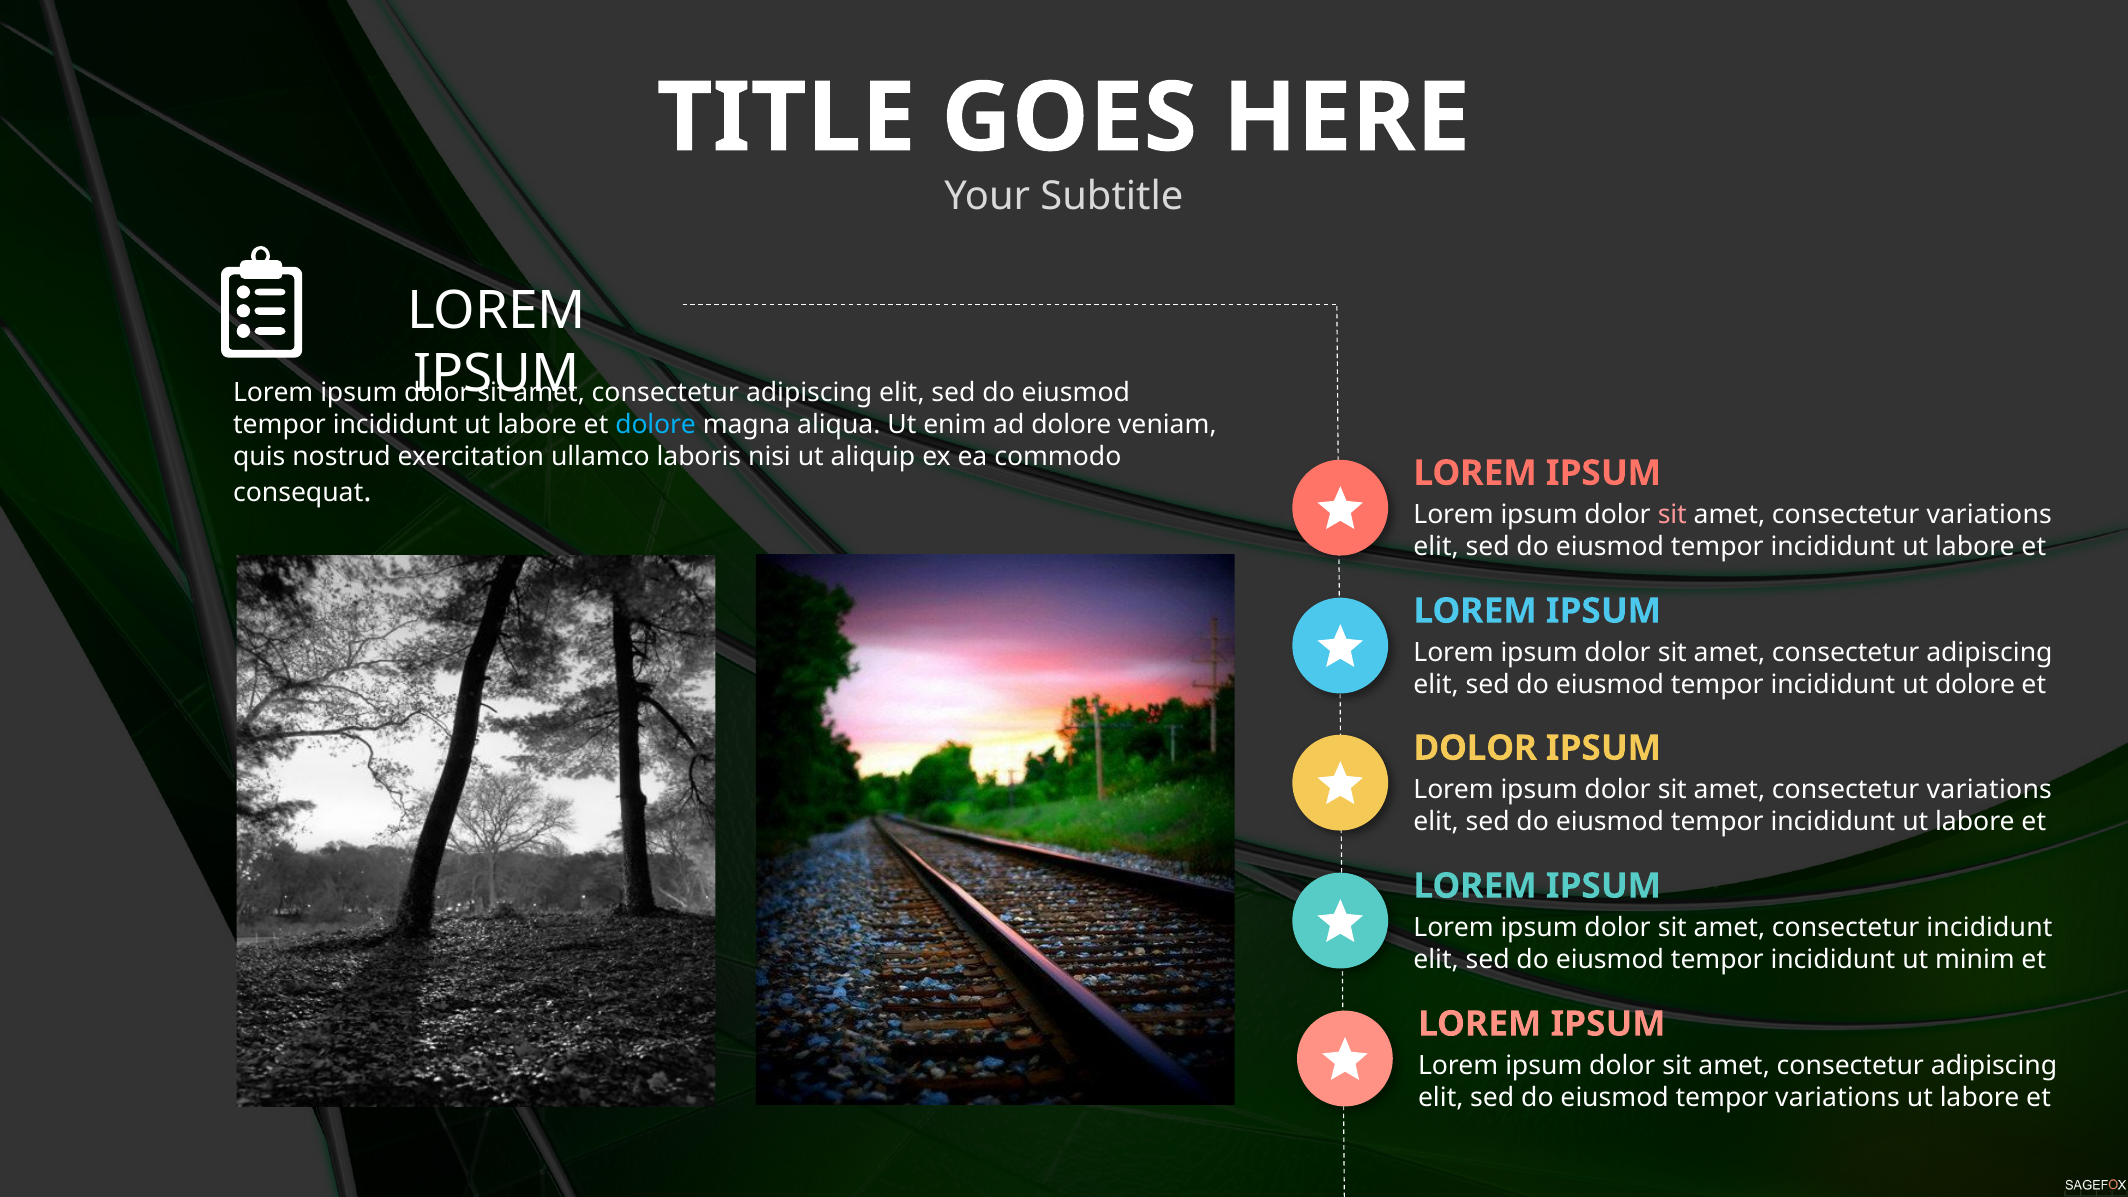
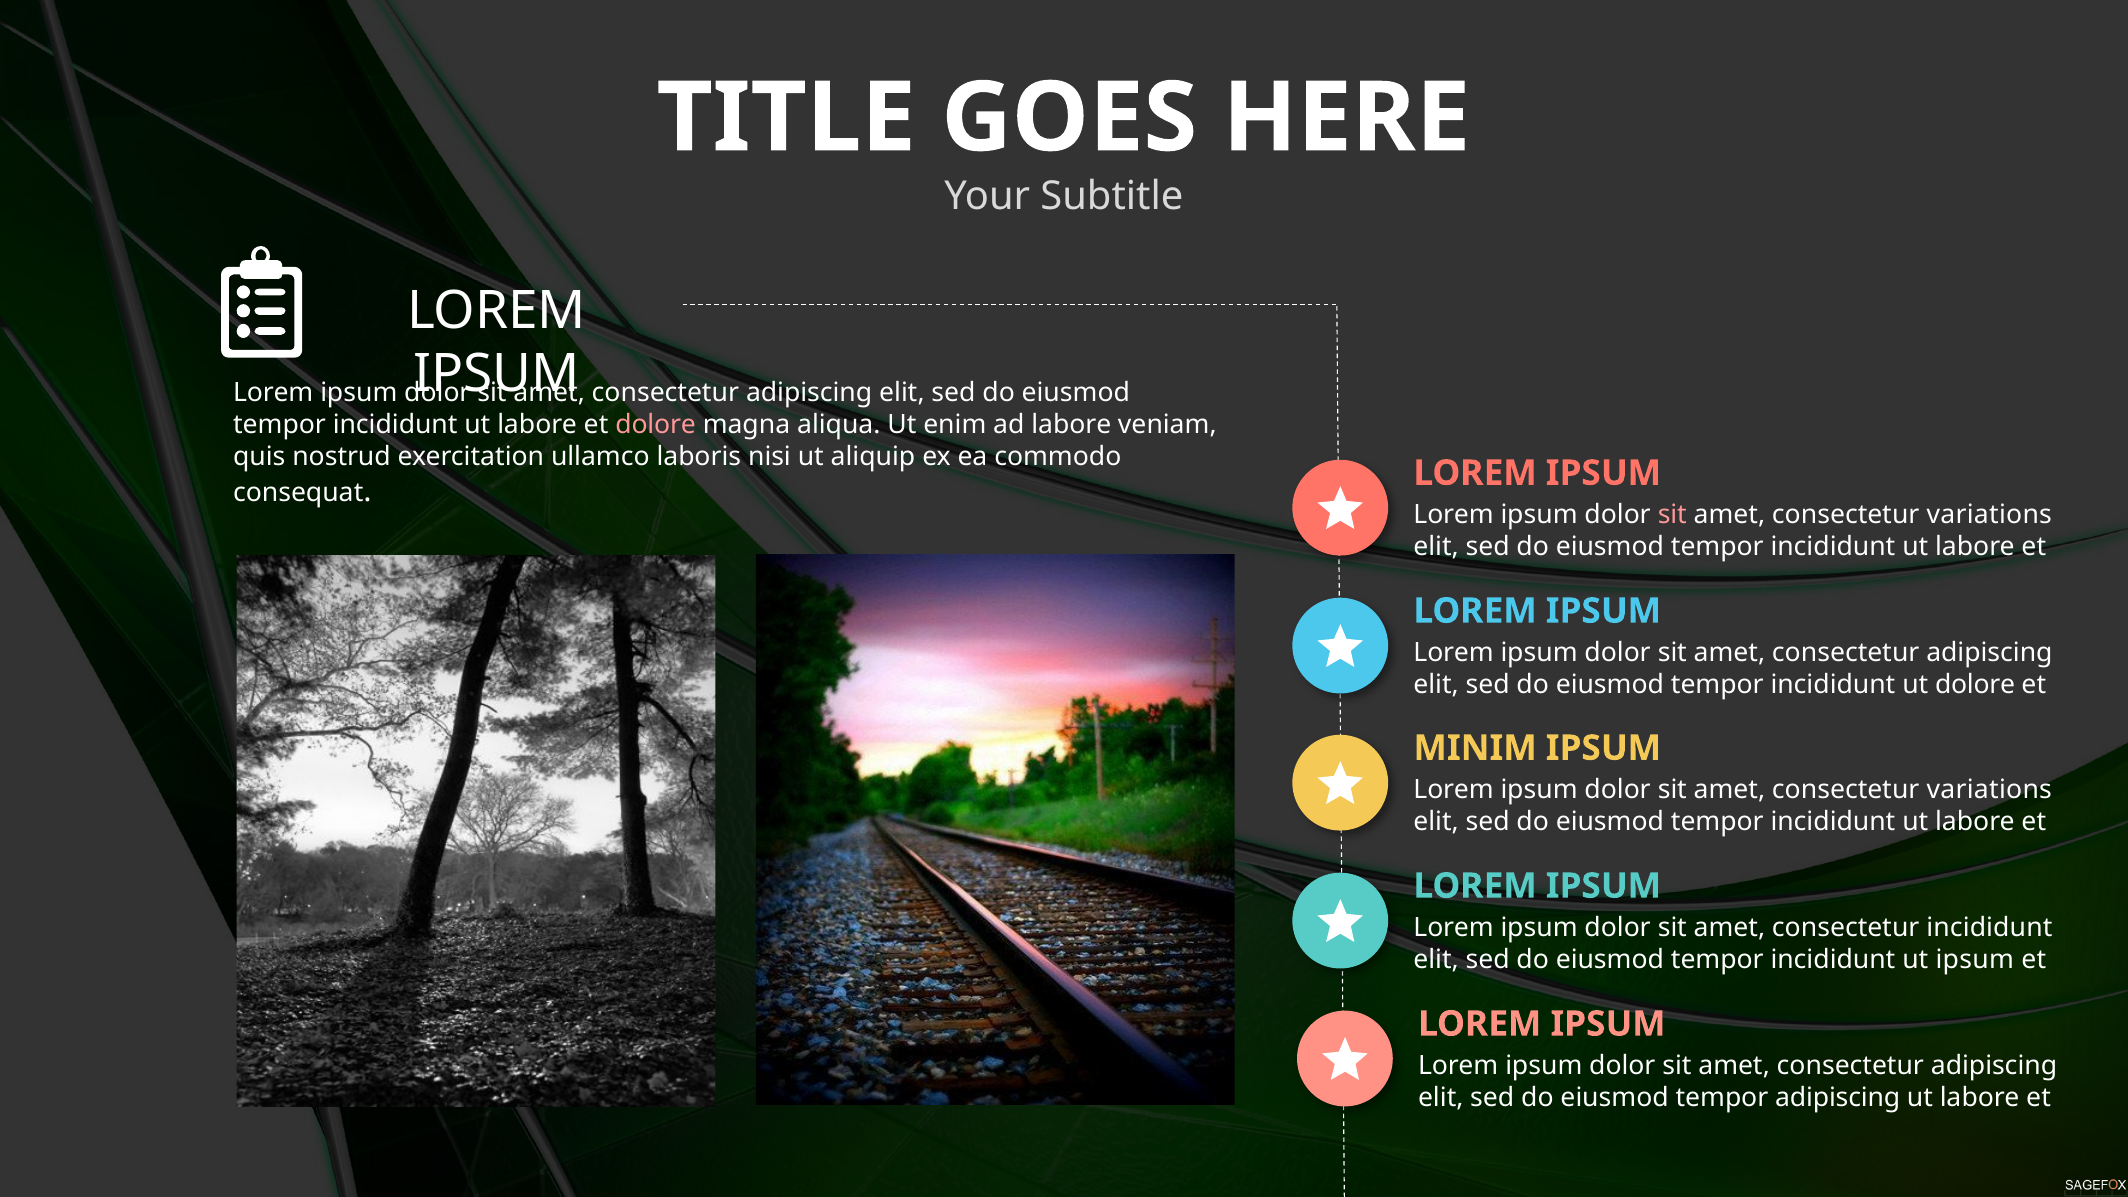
dolore colour: light blue -> pink (656, 425)
ad dolore: dolore -> labore (1071, 425)
DOLOR: DOLOR -> MINIM (1475, 748)
ut minim: minim -> ipsum (1975, 960)
tempor variations: variations -> adipiscing (1838, 1098)
